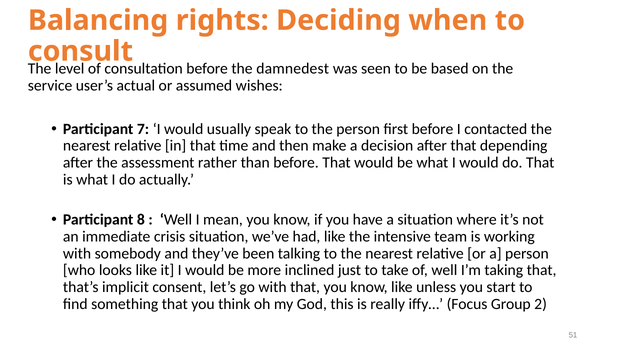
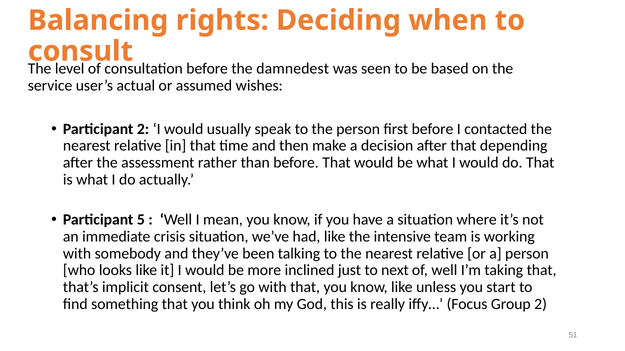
Participant 7: 7 -> 2 (143, 129)
8: 8 -> 5 (141, 220)
take: take -> next (395, 271)
